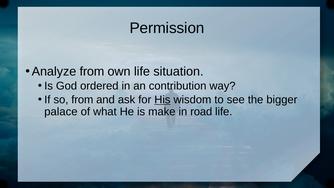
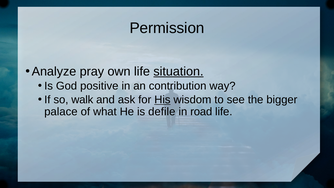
Analyze from: from -> pray (92, 71)
situation underline: none -> present (178, 71)
ordered: ordered -> positive (99, 86)
so from: from -> walk (82, 100)
make: make -> defile (162, 112)
